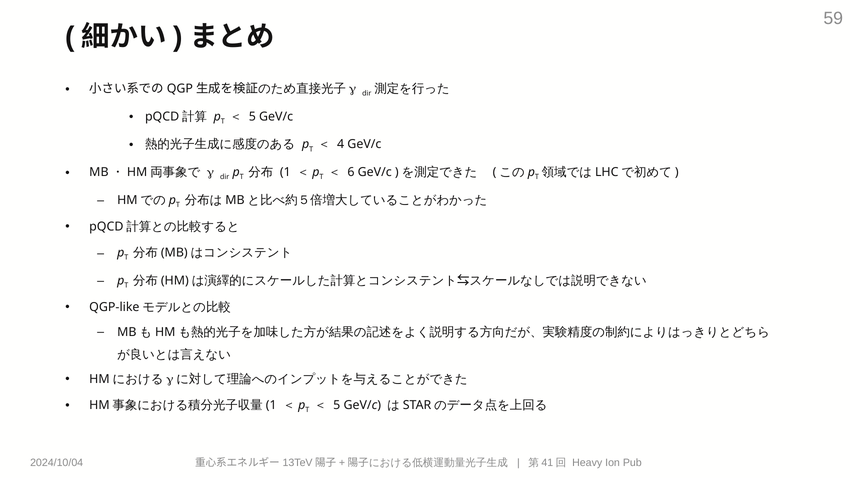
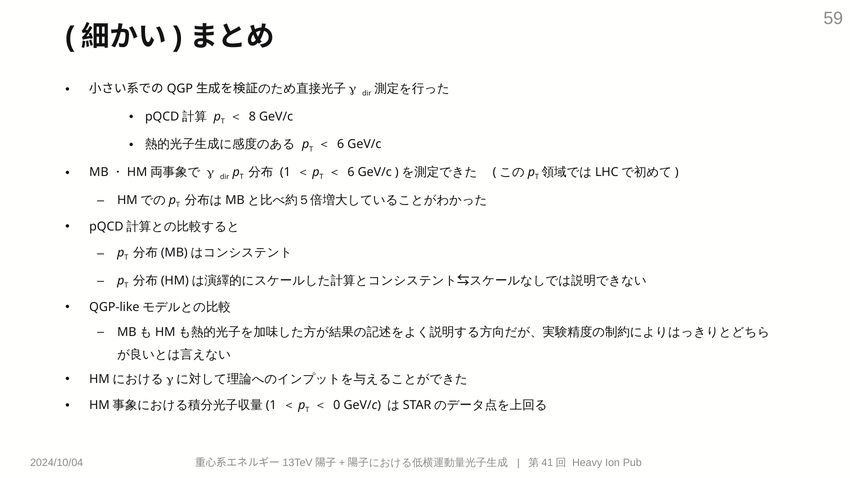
5: 5 -> 8 (252, 116)
4: 4 -> 6 (341, 144)
5: 5 -> 0 (337, 405)
